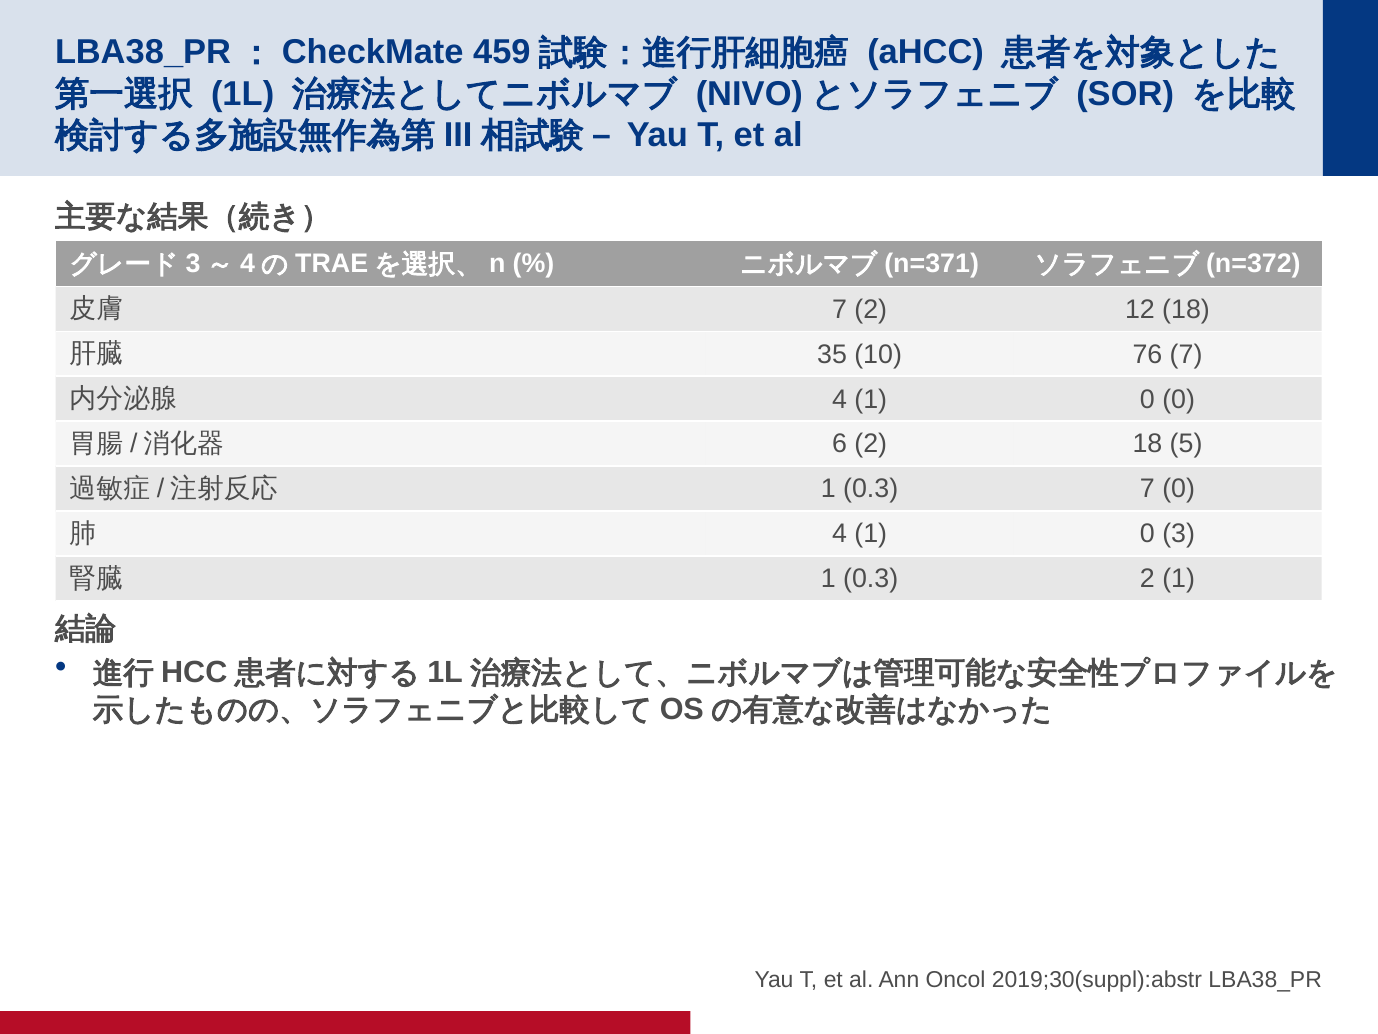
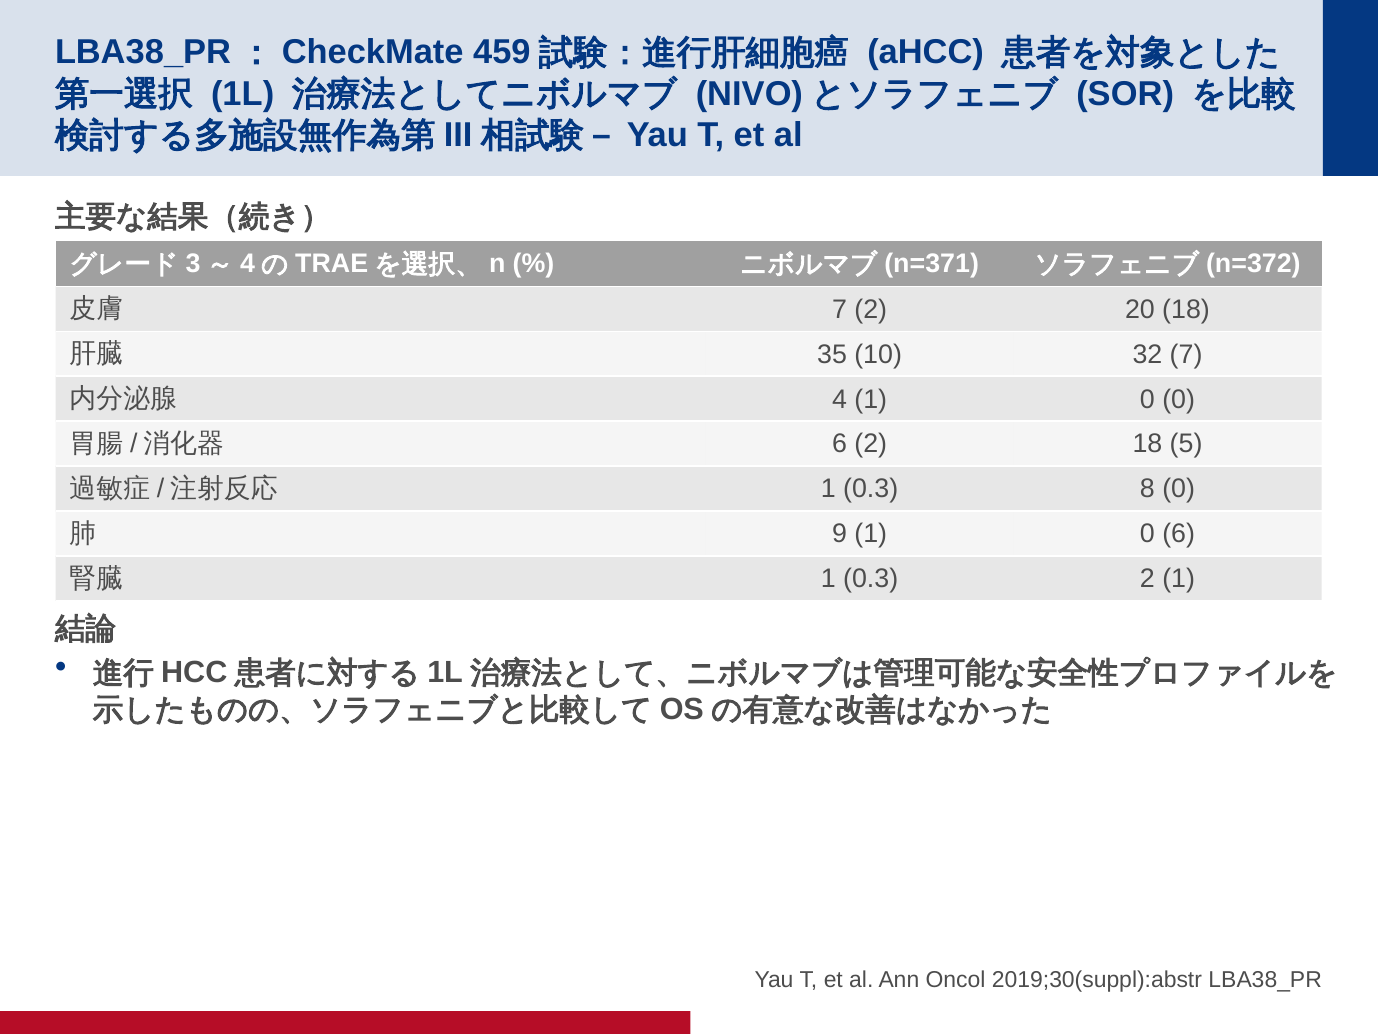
12: 12 -> 20 (1140, 309)
76: 76 -> 32 (1147, 354)
0.3 7: 7 -> 8 (1147, 489)
4: 4 -> 9 (840, 534)
0 3: 3 -> 6 (1179, 534)
